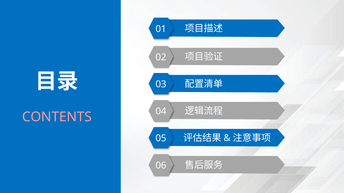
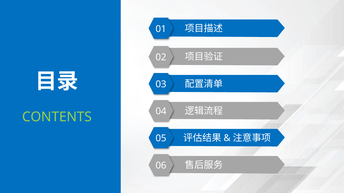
CONTENTS colour: pink -> light green (57, 117)
